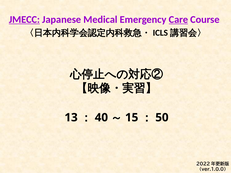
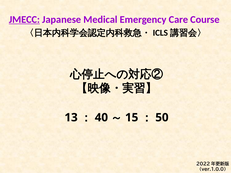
Care underline: present -> none (178, 20)
